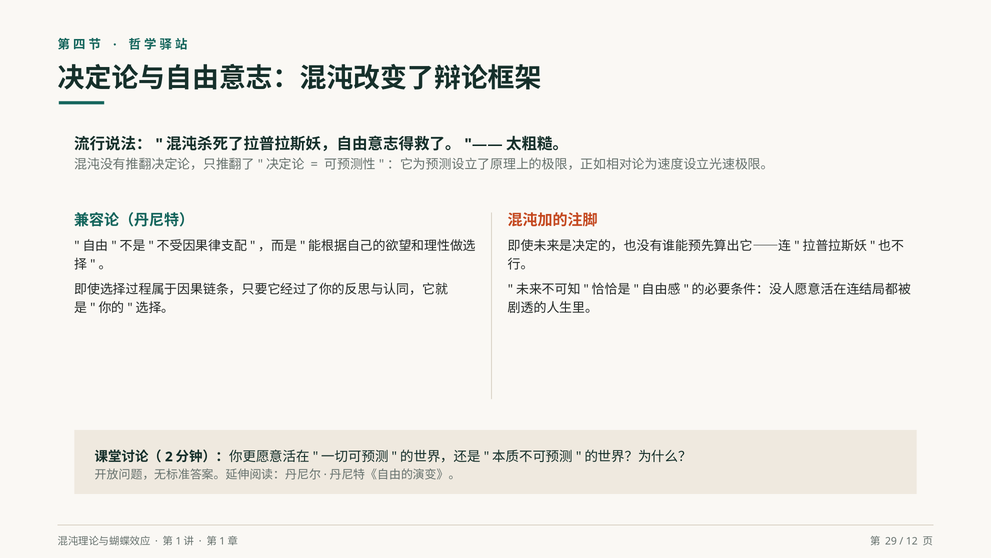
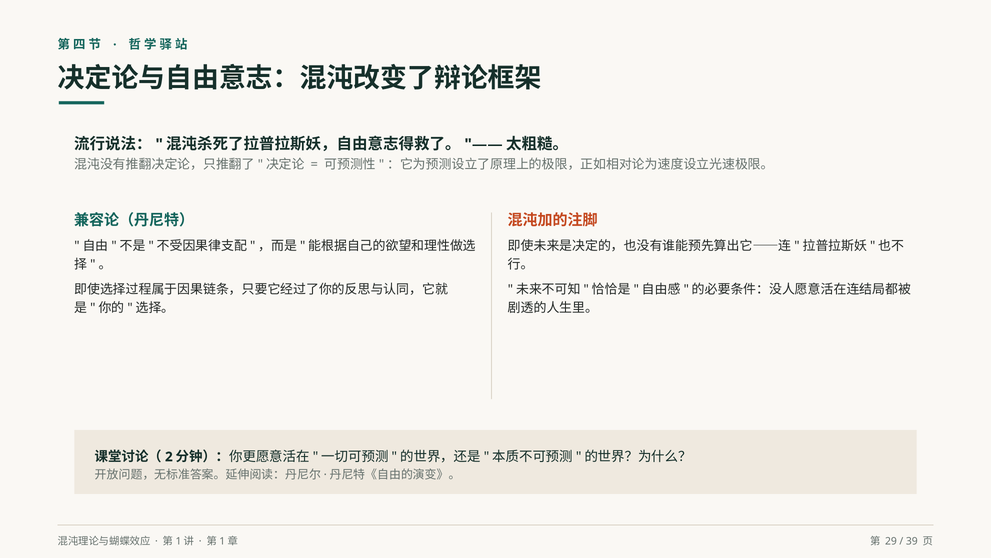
12: 12 -> 39 (912, 541)
